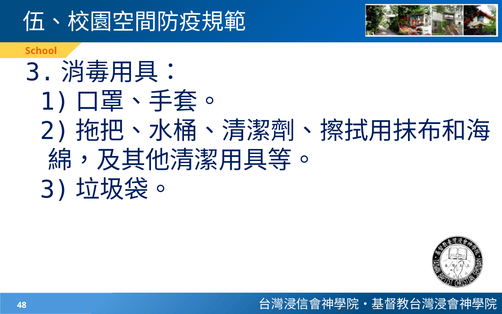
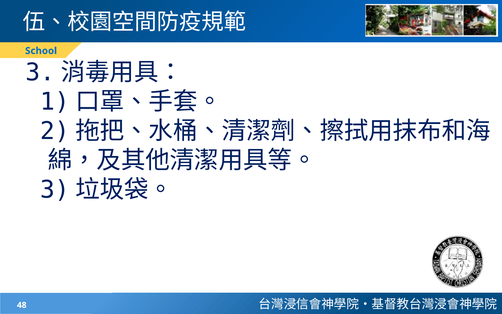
School colour: orange -> blue (41, 51)
